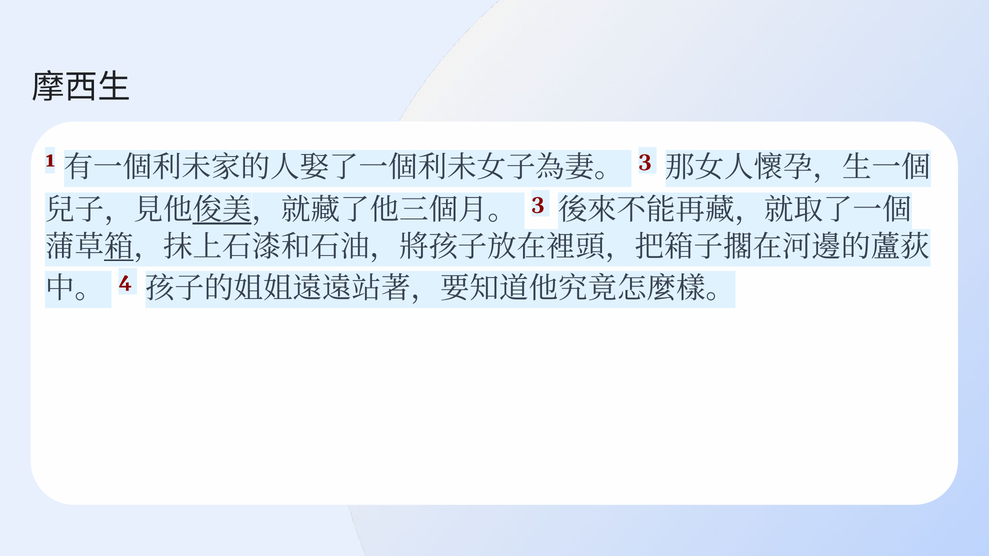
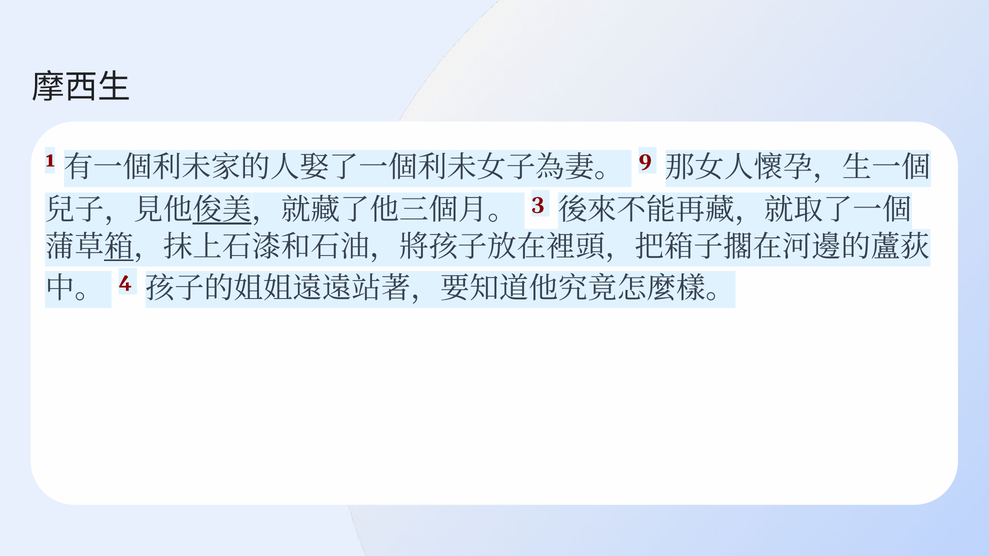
3: 3 -> 9 (645, 160)
